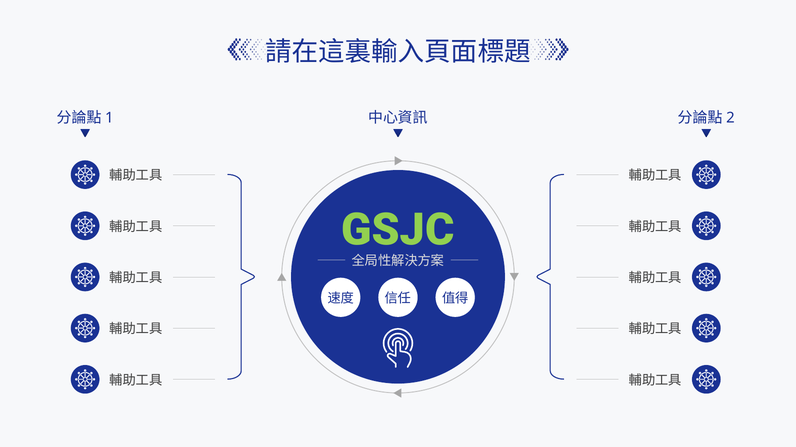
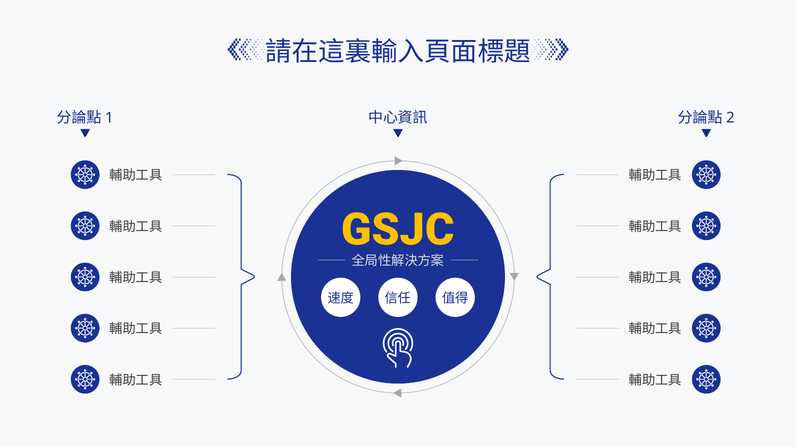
GSJC colour: light green -> yellow (398, 230)
